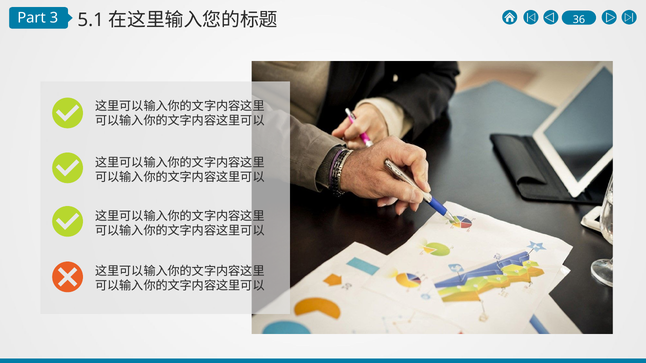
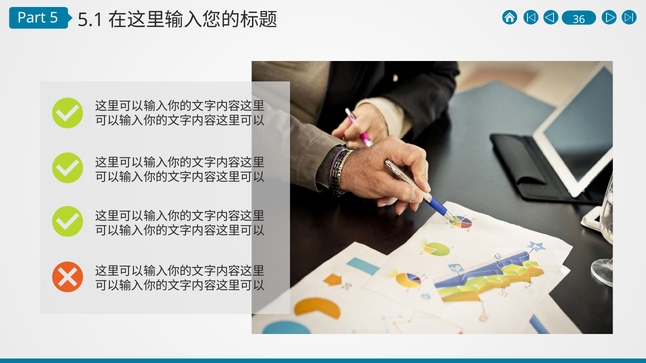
3: 3 -> 5 (54, 18)
